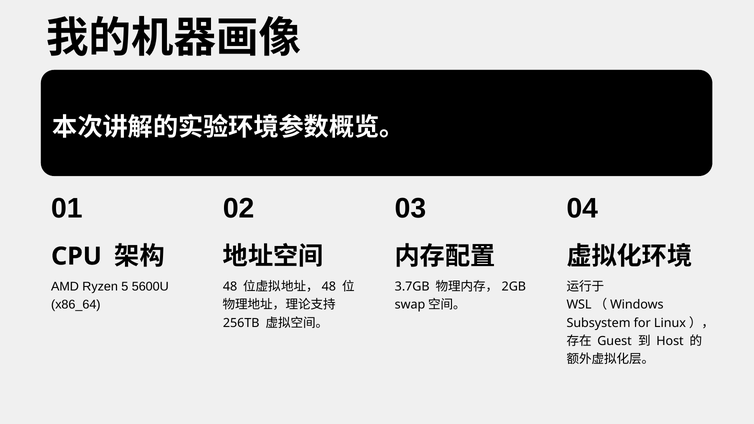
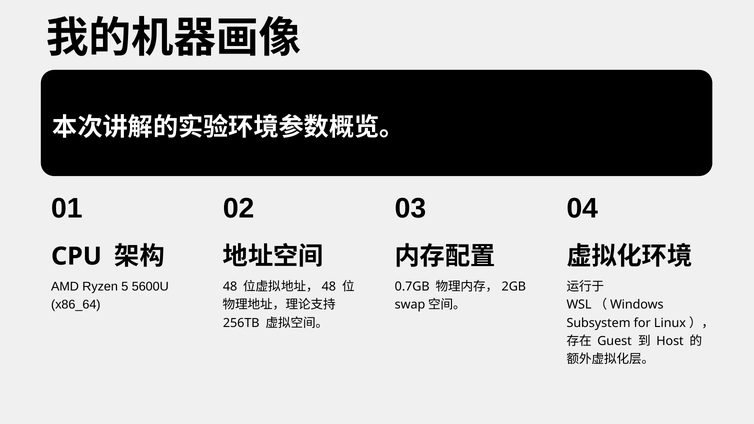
3.7GB: 3.7GB -> 0.7GB (412, 287)
